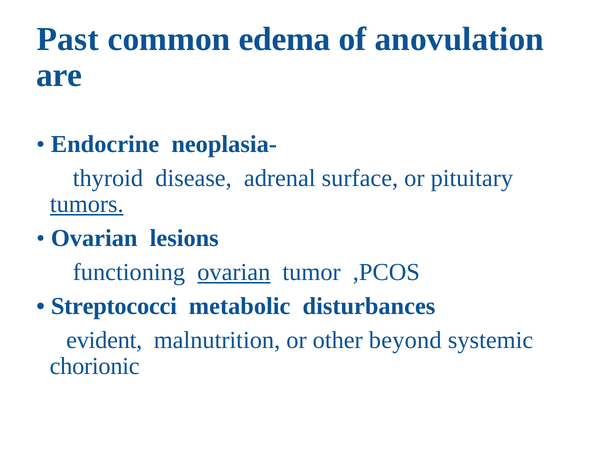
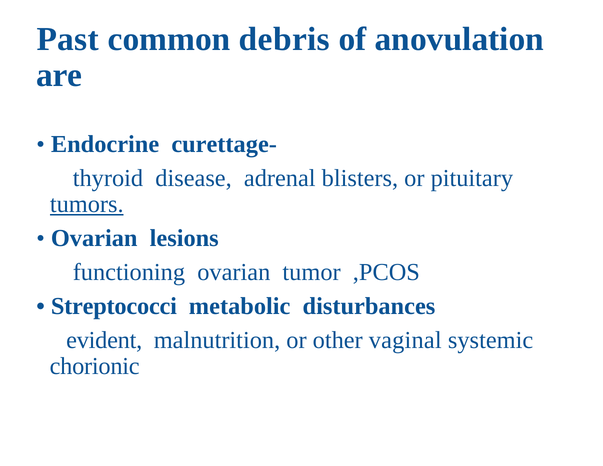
edema: edema -> debris (284, 39)
neoplasia-: neoplasia- -> curettage- (224, 144)
surface: surface -> blisters (360, 178)
ovarian underline: present -> none (234, 272)
beyond: beyond -> vaginal (405, 340)
